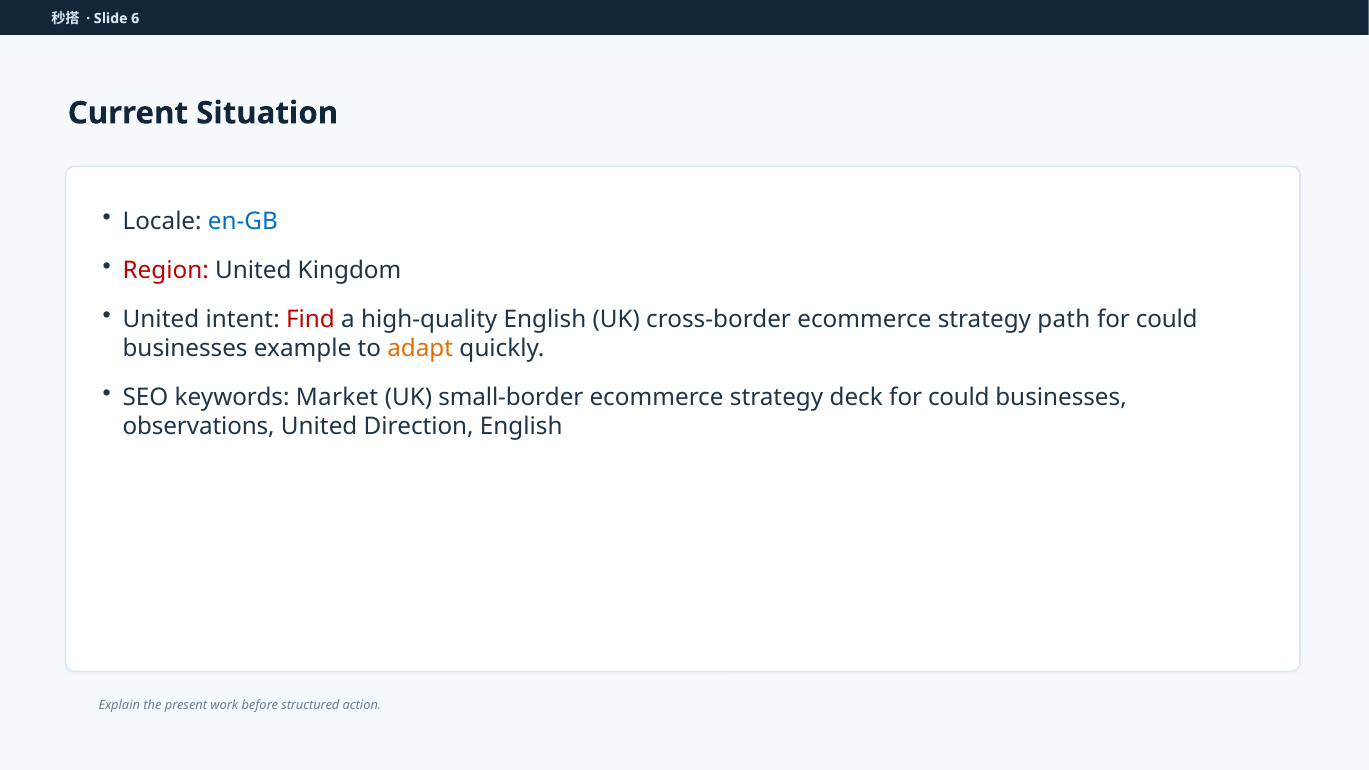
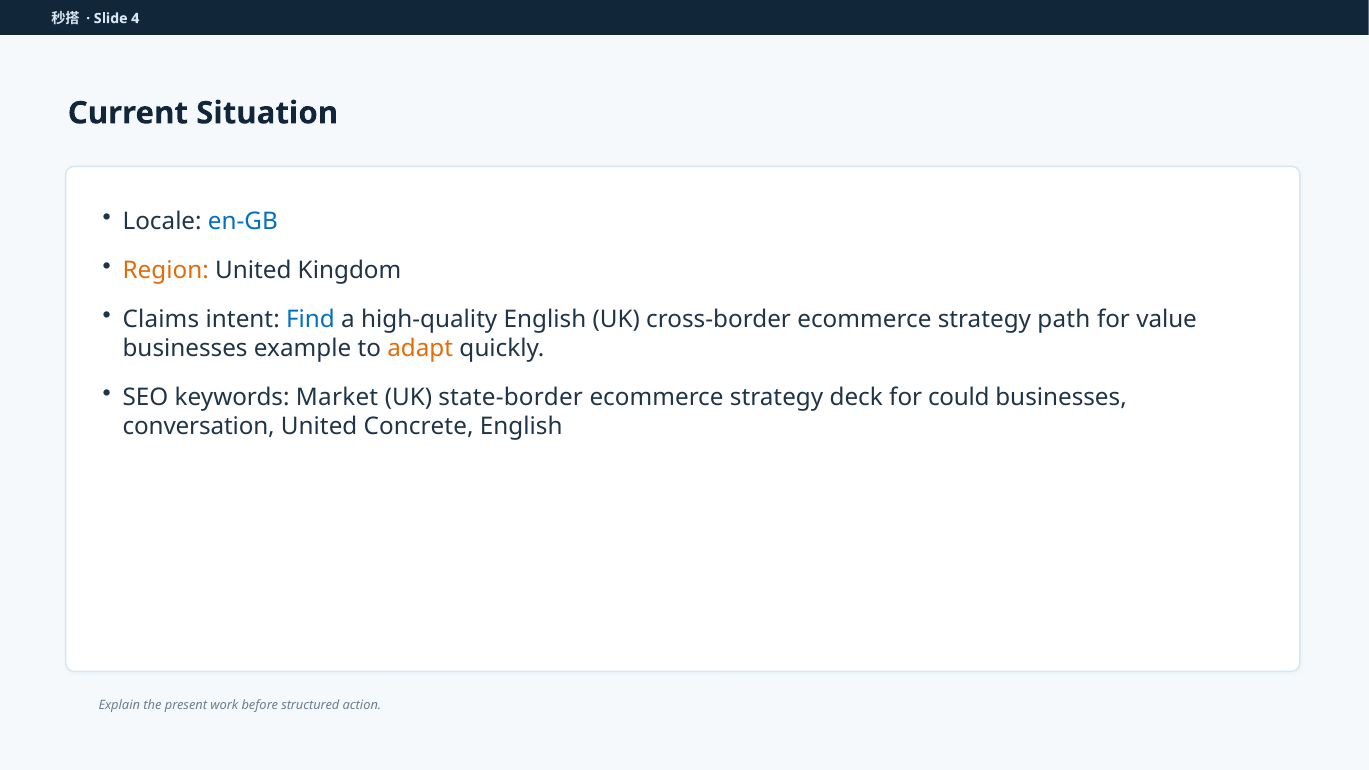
6: 6 -> 4 (135, 18)
Region colour: red -> orange (166, 271)
United: United -> Claims (161, 320)
Find colour: red -> blue (310, 320)
could: could -> value (1167, 320)
small-border: small-border -> state-border (511, 398)
observations: observations -> conversation (199, 427)
Direction: Direction -> Concrete (419, 427)
